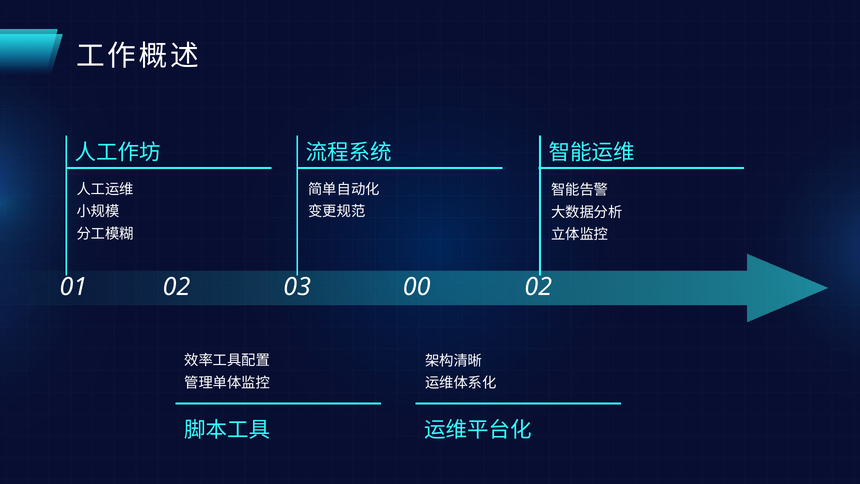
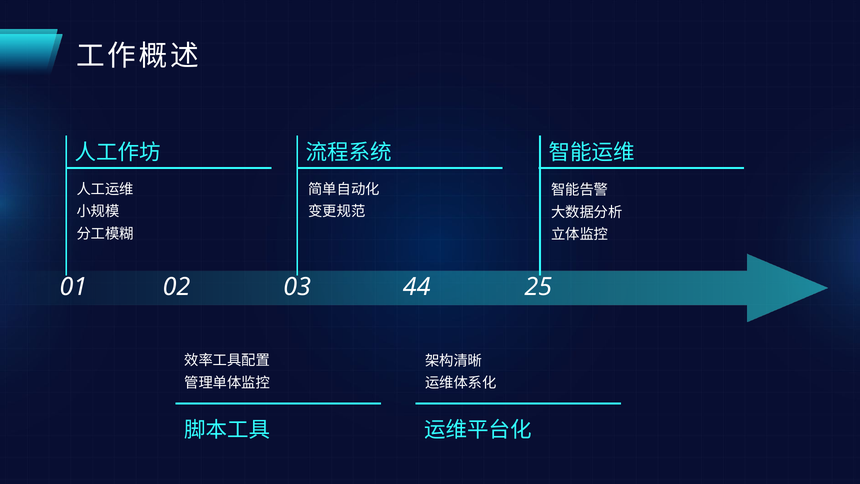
00: 00 -> 44 (417, 287)
03 02: 02 -> 25 (538, 287)
